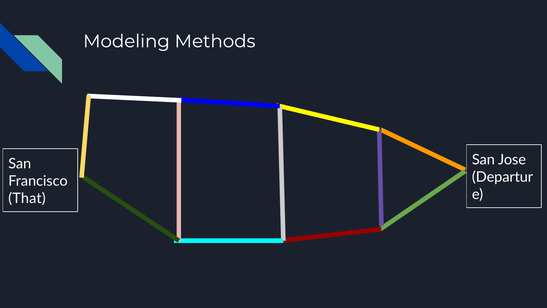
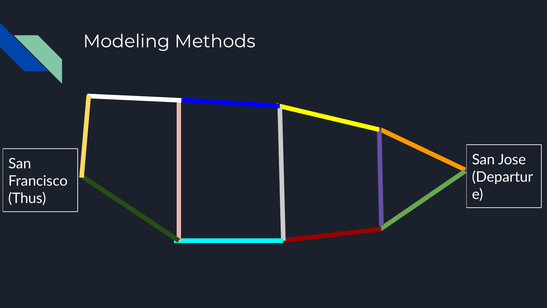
That: That -> Thus (27, 198)
